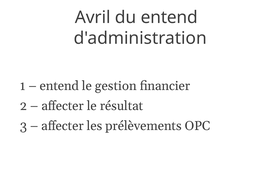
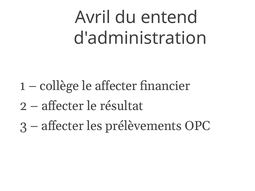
entend: entend -> collège (59, 86)
le gestion: gestion -> affecter (116, 86)
